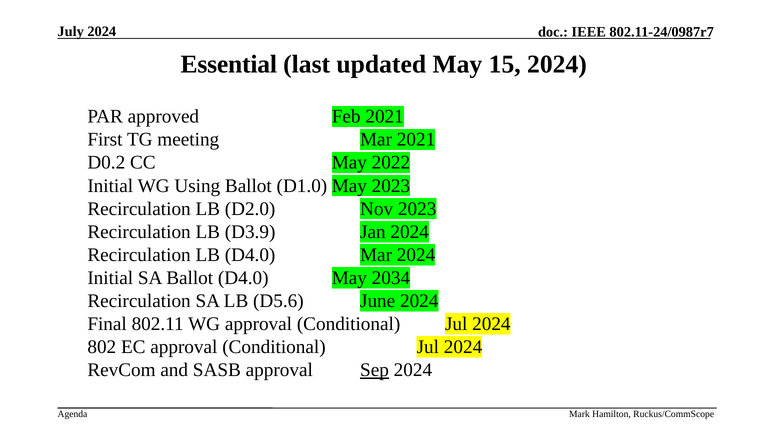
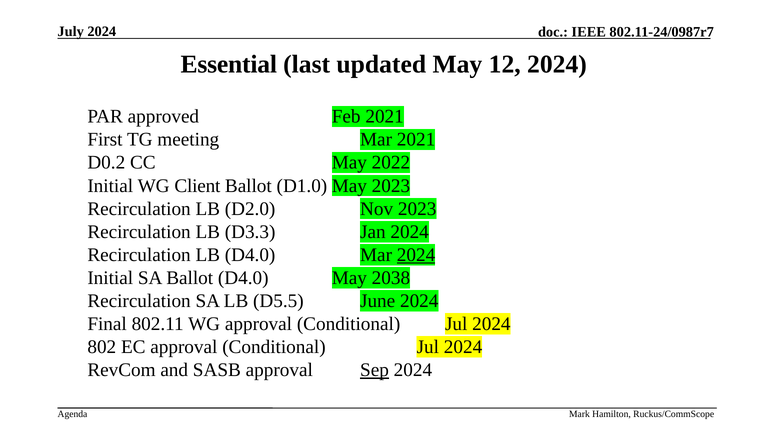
15: 15 -> 12 (505, 64)
Using: Using -> Client (197, 186)
D3.9: D3.9 -> D3.3 (250, 232)
2024 underline: none -> present (416, 255)
2034: 2034 -> 2038 (391, 278)
D5.6: D5.6 -> D5.5 (278, 301)
